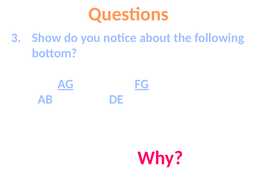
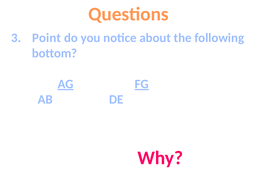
Show: Show -> Point (47, 38)
